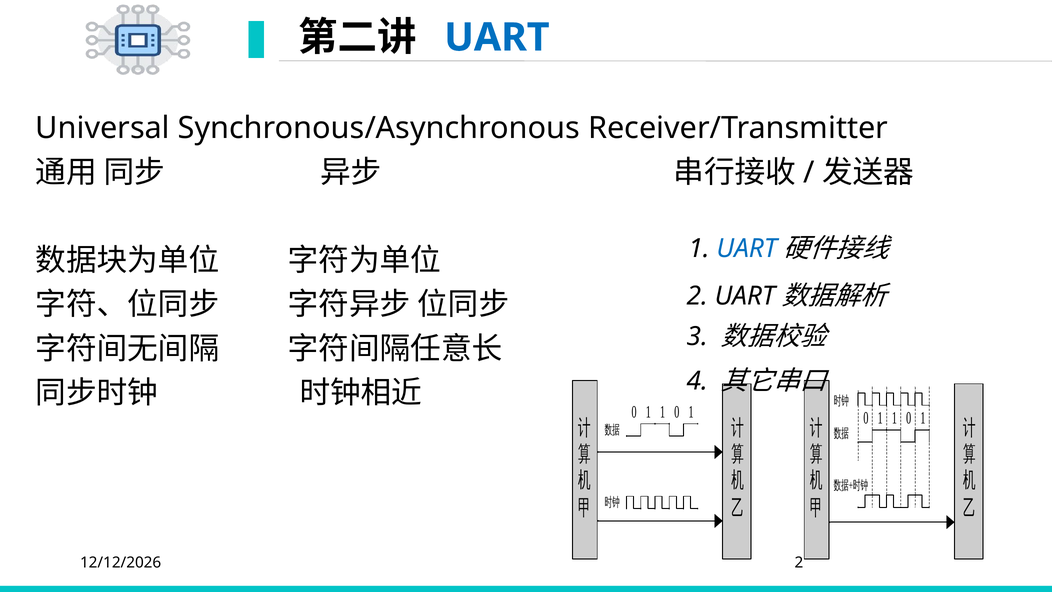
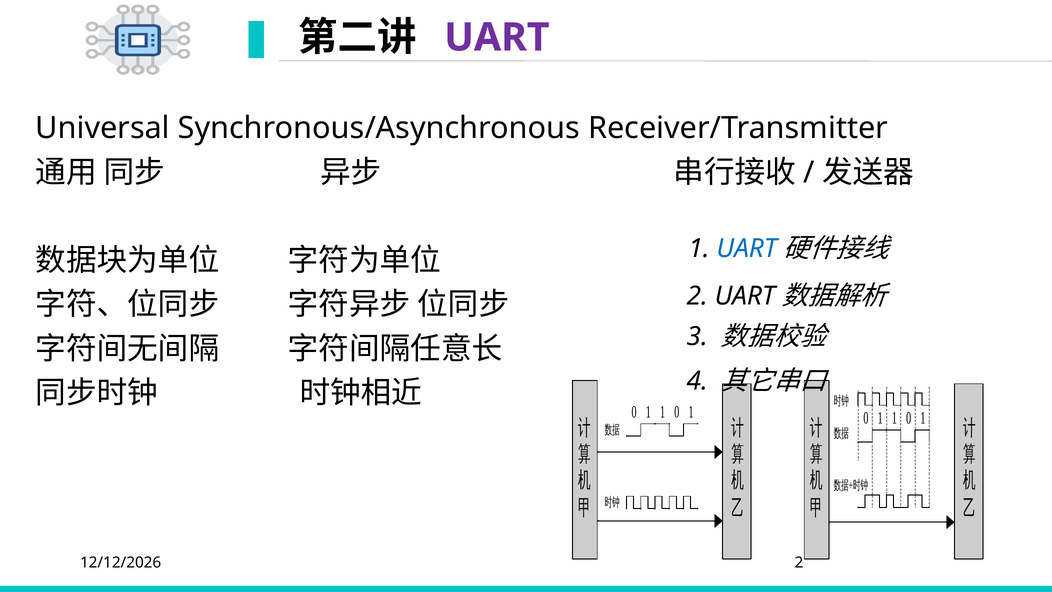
UART colour: blue -> purple (497, 37)
